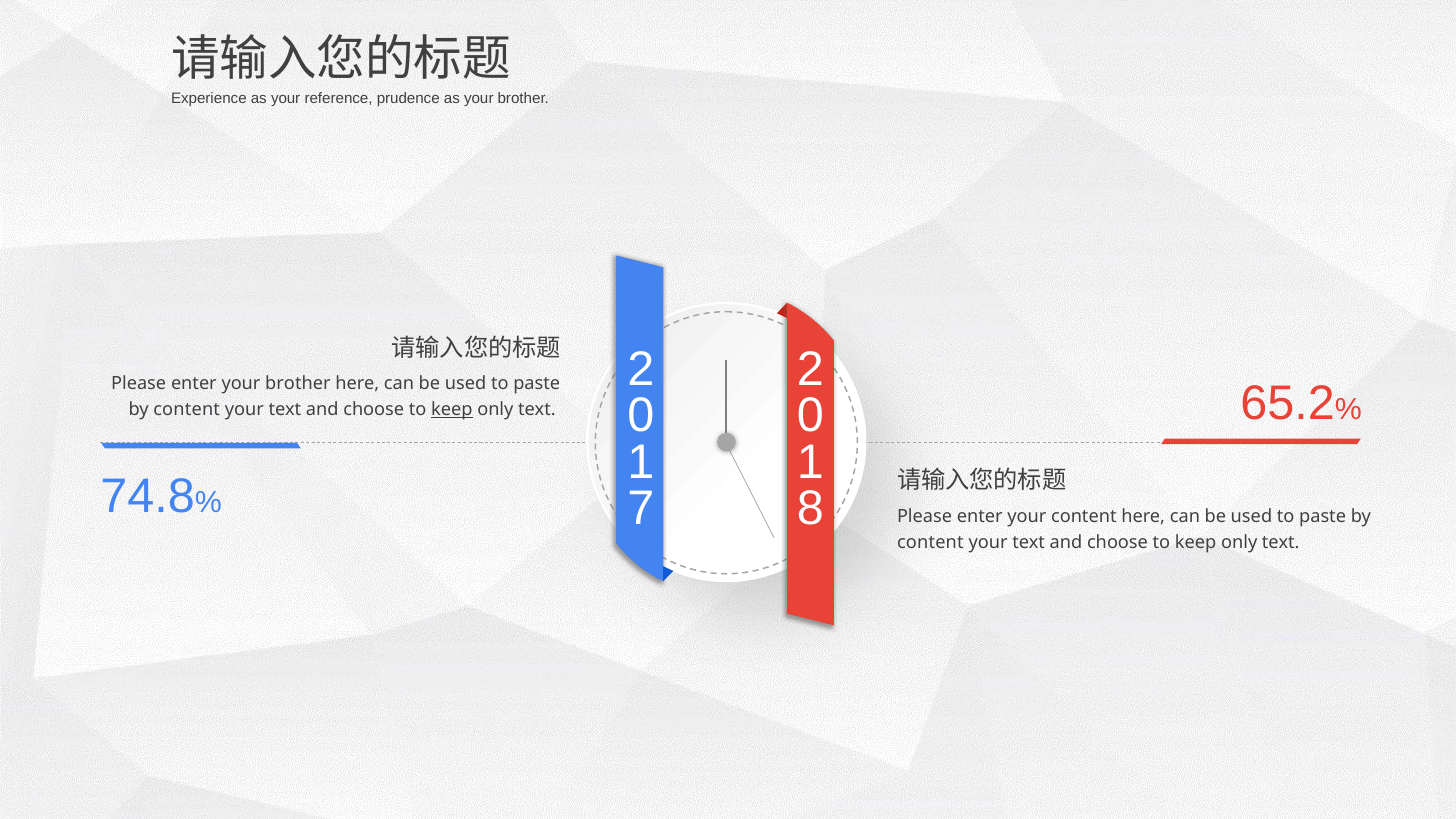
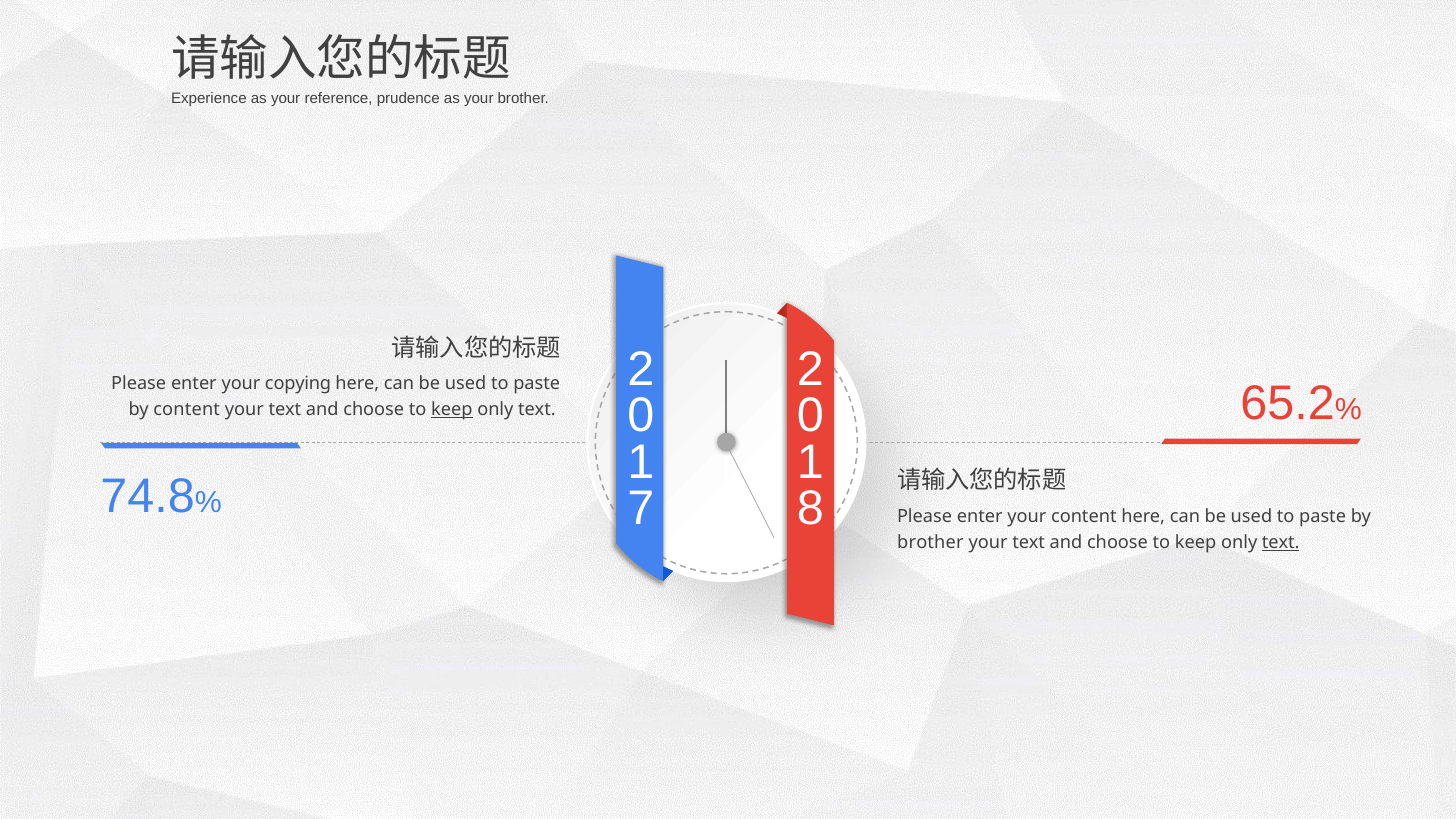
enter your brother: brother -> copying (298, 384)
content: content -> brother (930, 542)
text underline: none -> present (1281, 542)
